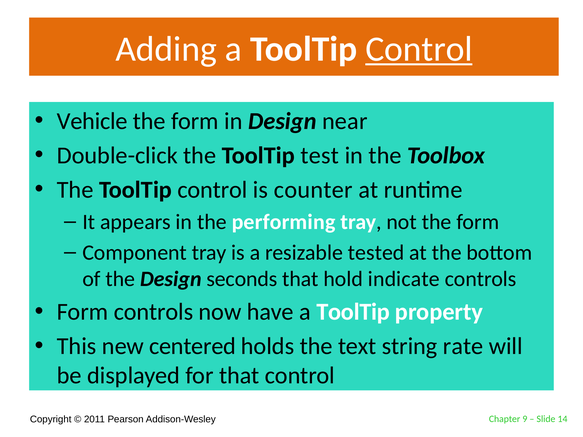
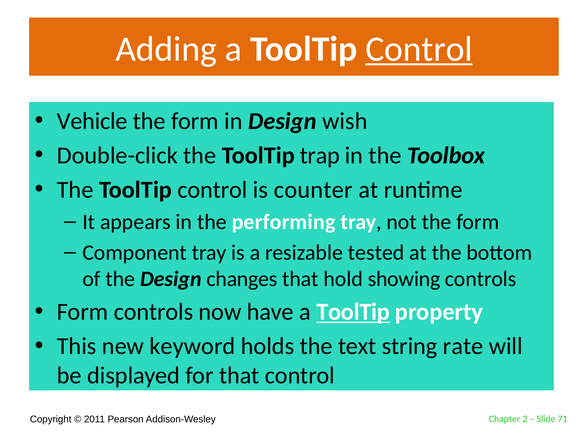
near: near -> wish (345, 121)
test: test -> trap (320, 156)
seconds: seconds -> changes (242, 279)
indicate: indicate -> showing (404, 279)
ToolTip underline: none -> present (353, 312)
centered: centered -> keyword (192, 346)
9: 9 -> 2 (525, 419)
14: 14 -> 71 (563, 419)
